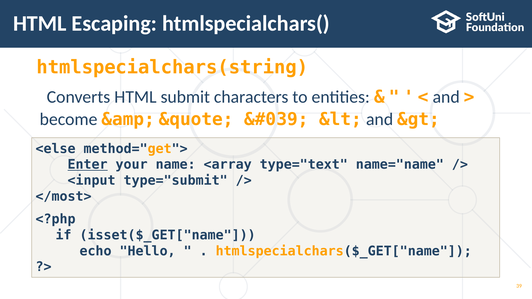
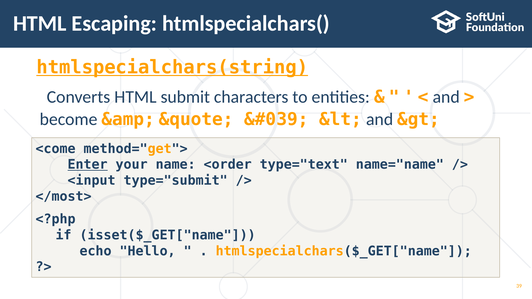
htmlspecialchars(string underline: none -> present (172, 68)
<else: <else -> <come (56, 149)
<array: <array -> <order (228, 165)
